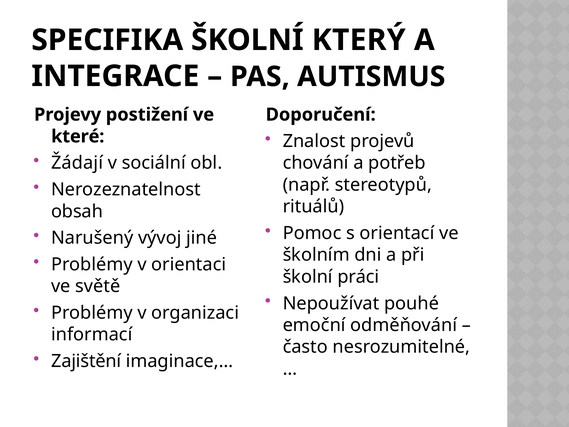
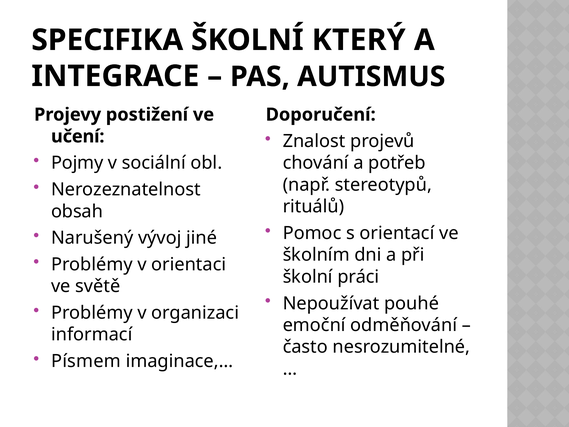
které: které -> učení (78, 136)
Žádají: Žádají -> Pojmy (77, 163)
Zajištění: Zajištění -> Písmem (86, 361)
